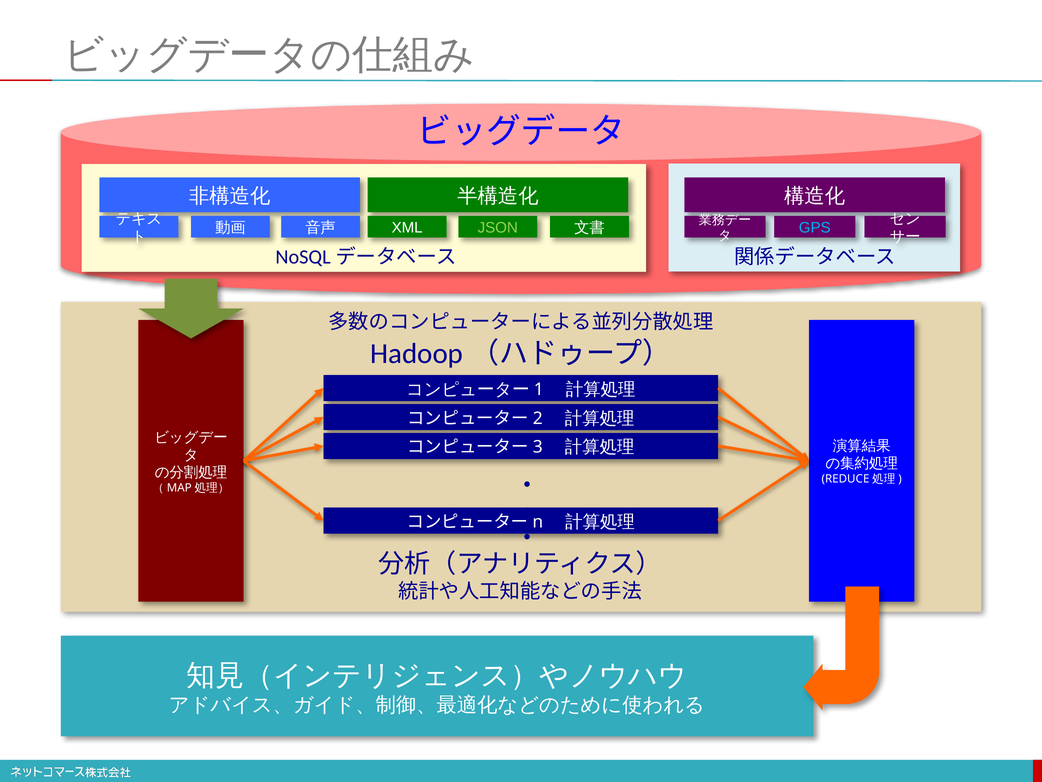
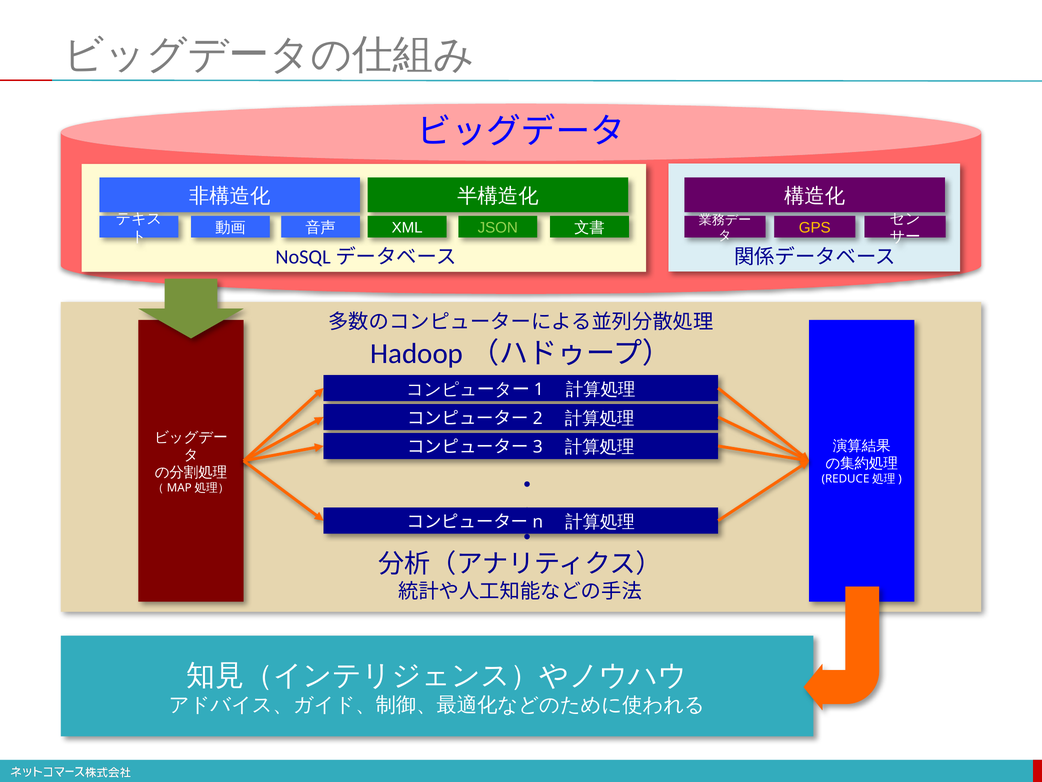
GPS colour: light blue -> yellow (815, 228)
